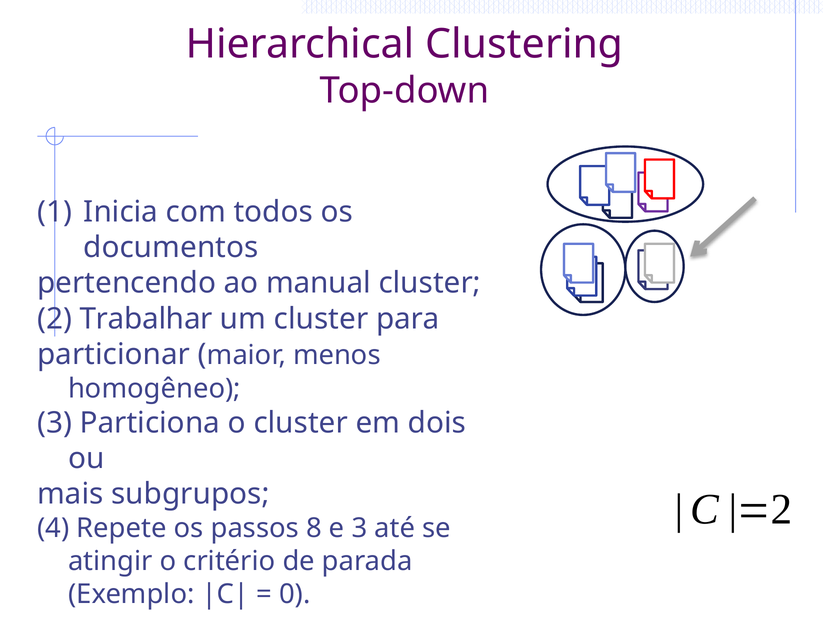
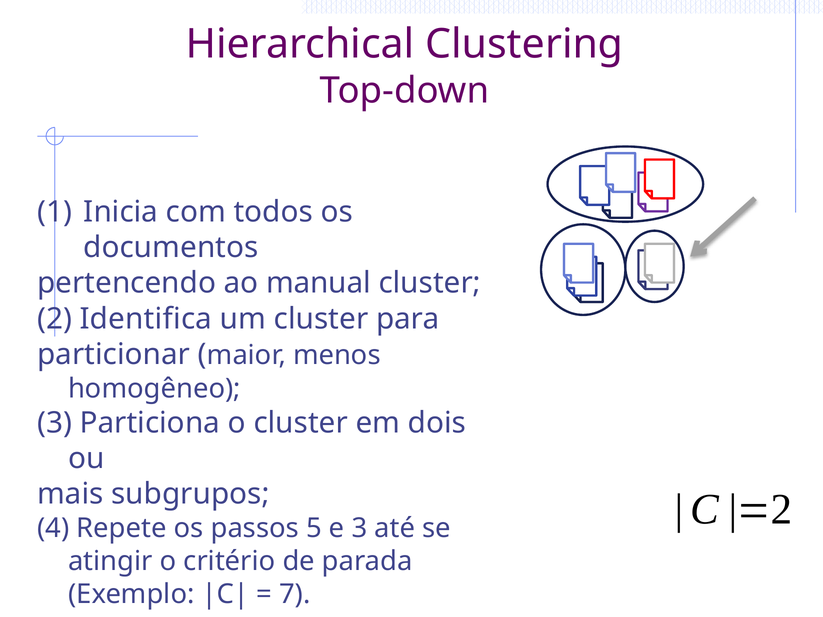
Trabalhar: Trabalhar -> Identifica (146, 319)
8: 8 -> 5 (314, 529)
0: 0 -> 7 (295, 594)
